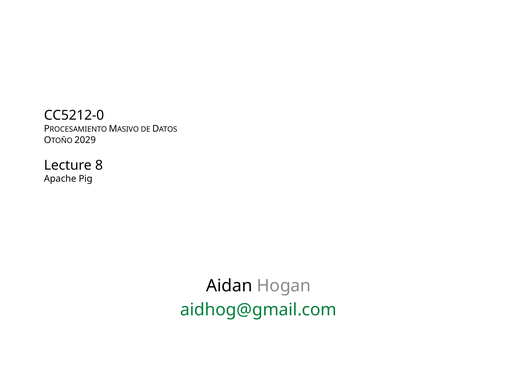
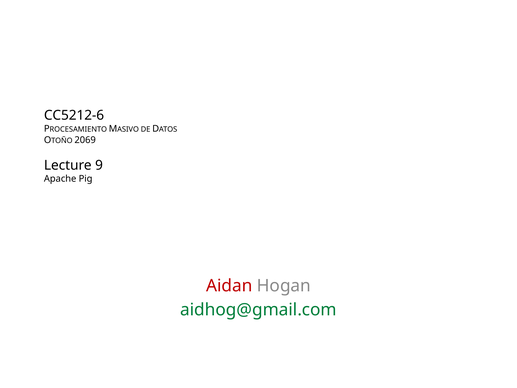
CC5212-0: CC5212-0 -> CC5212-6 (74, 115)
2029: 2029 -> 2069 (85, 140)
8: 8 -> 9 (99, 165)
Aidan colour: black -> red (229, 286)
